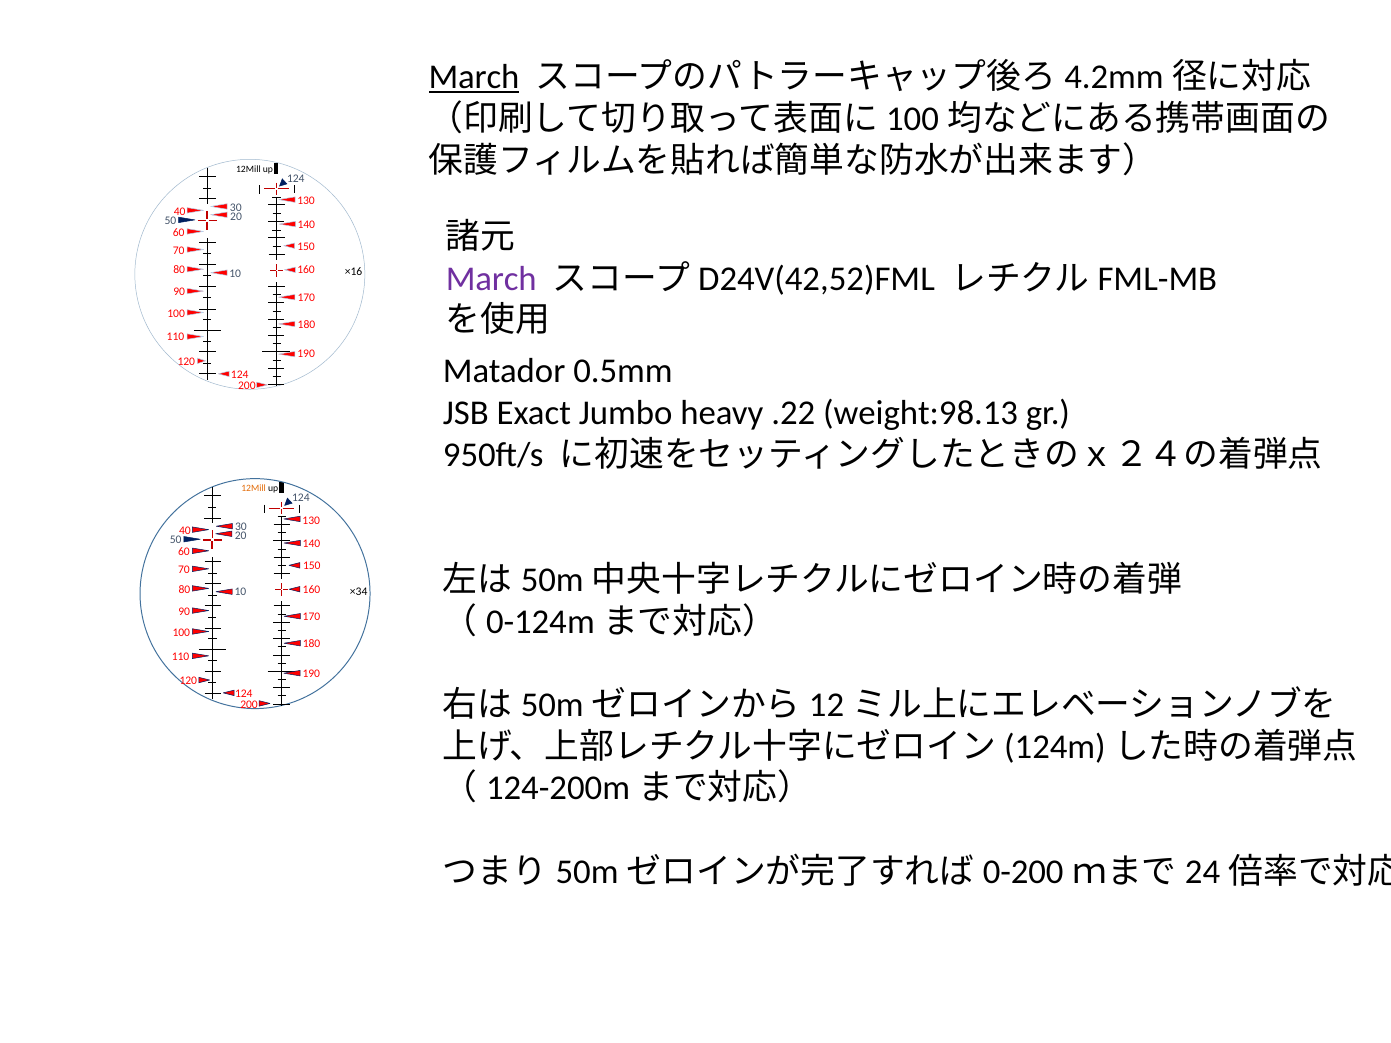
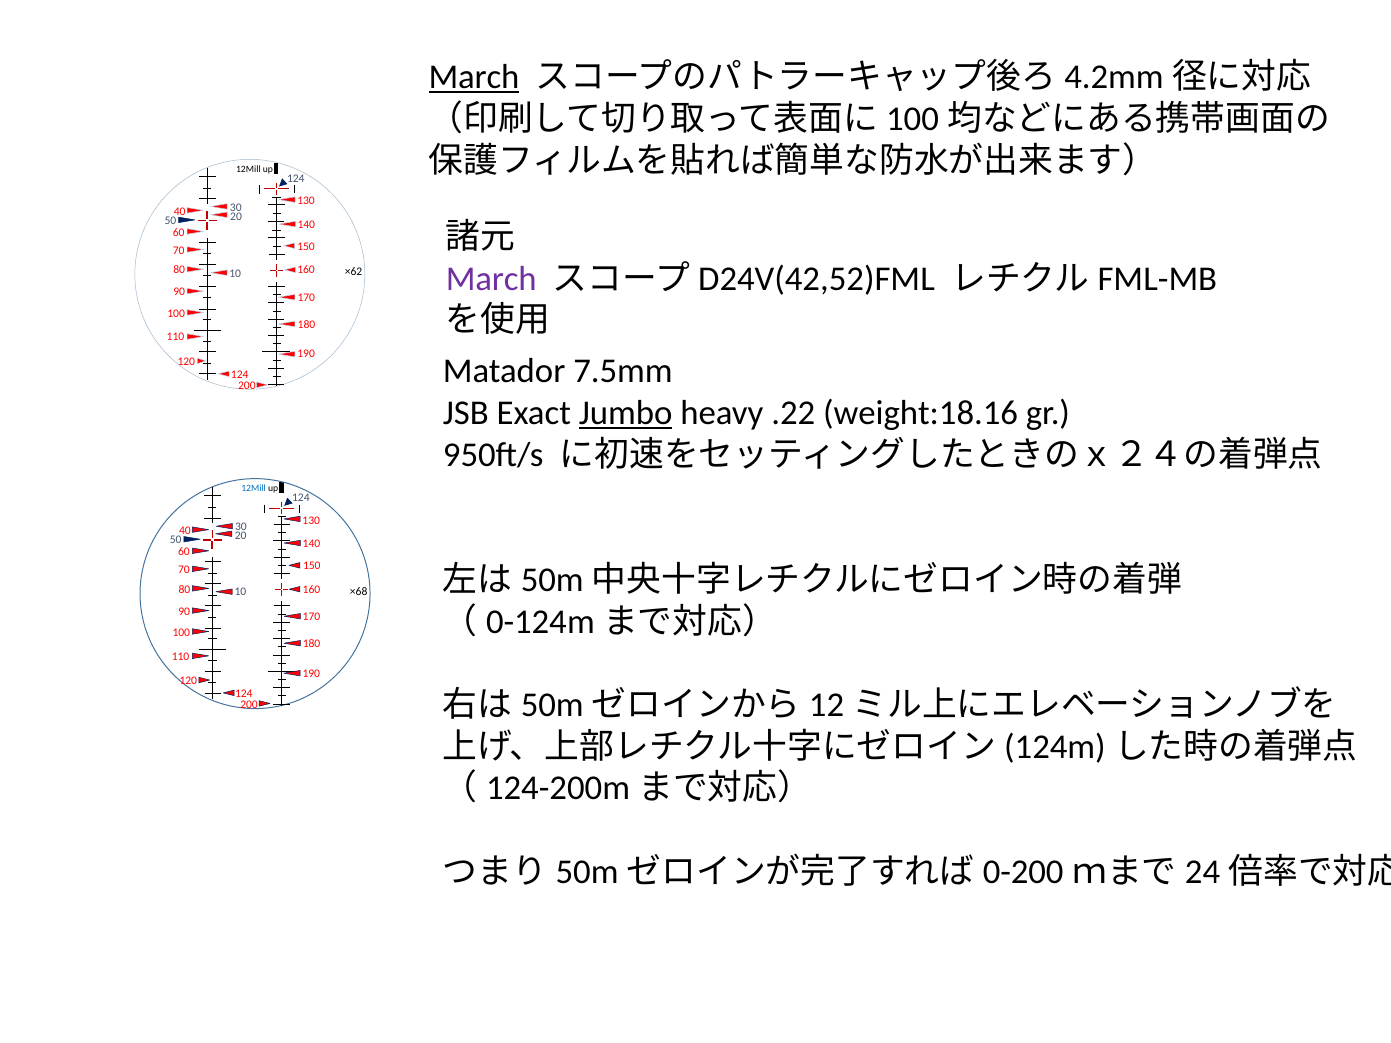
×16: ×16 -> ×62 (354, 272)
0.5mm: 0.5mm -> 7.5mm (623, 371)
Jumbo underline: none -> present (626, 413)
weight:98.13: weight:98.13 -> weight:18.16 (921, 413)
12Mill colour: orange -> blue (254, 488)
×34: ×34 -> ×68 (359, 592)
